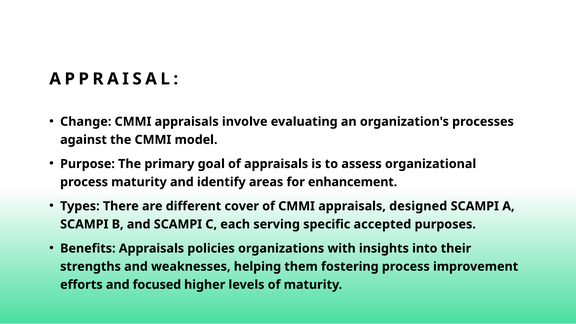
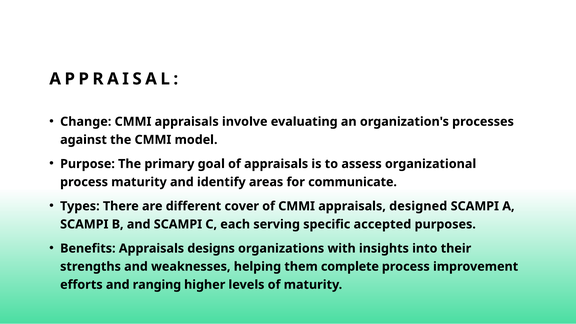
enhancement: enhancement -> communicate (353, 182)
policies: policies -> designs (211, 248)
fostering: fostering -> complete (350, 267)
focused: focused -> ranging (157, 285)
